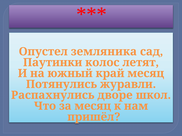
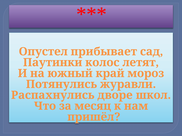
земляника: земляника -> прибывает (104, 52)
край месяц: месяц -> мороз (146, 74)
